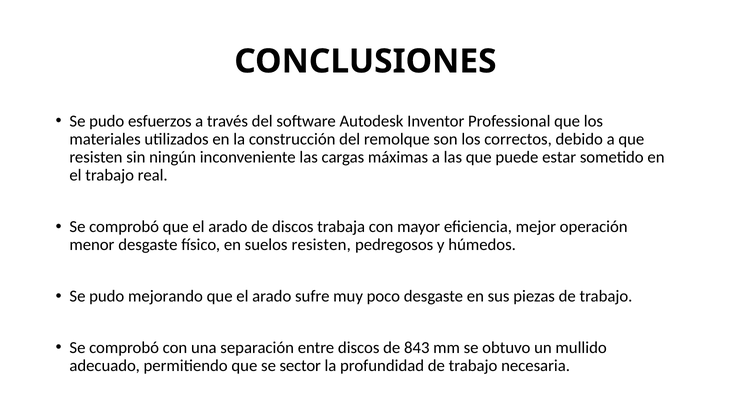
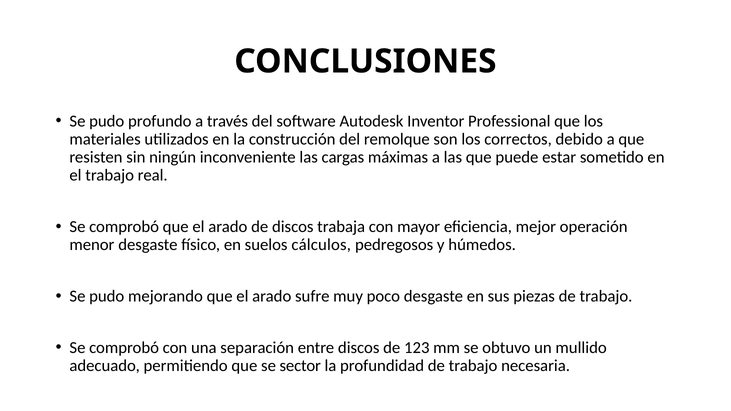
esfuerzos: esfuerzos -> profundo (160, 121)
suelos resisten: resisten -> cálculos (321, 245)
843: 843 -> 123 (417, 348)
